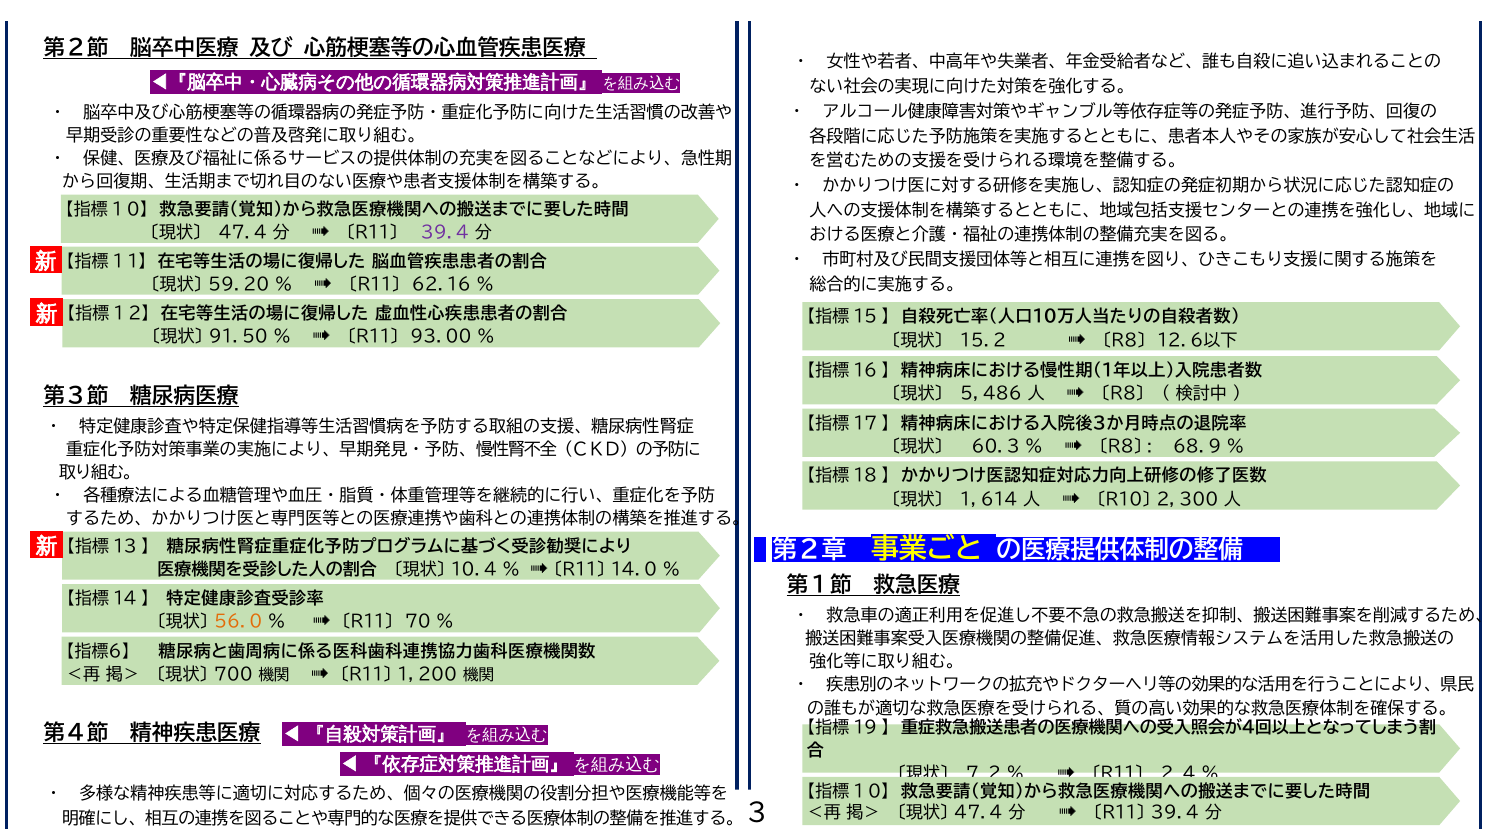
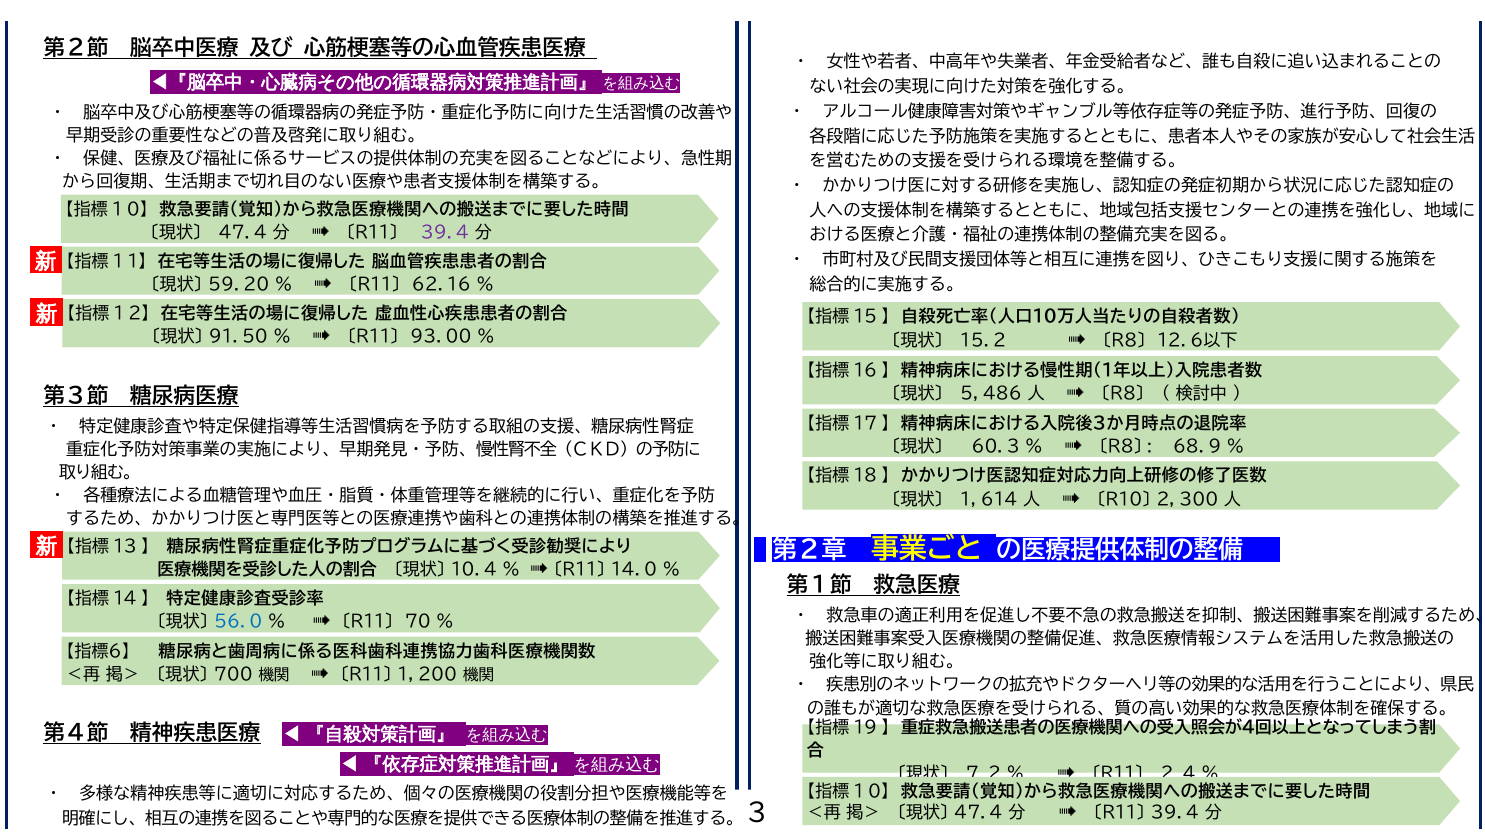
５６．０ colour: orange -> blue (238, 623)
